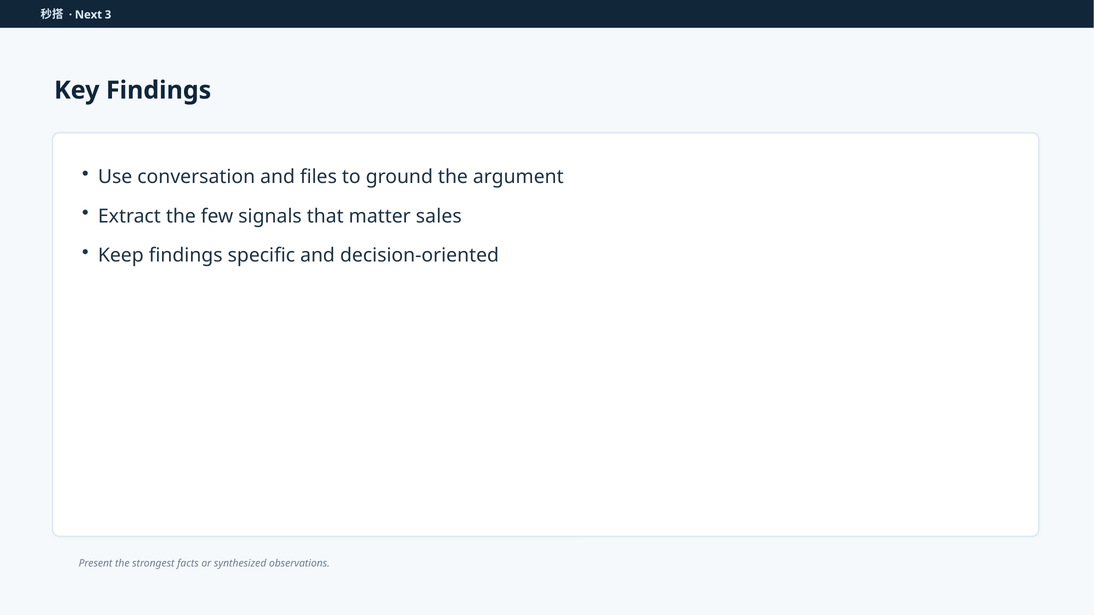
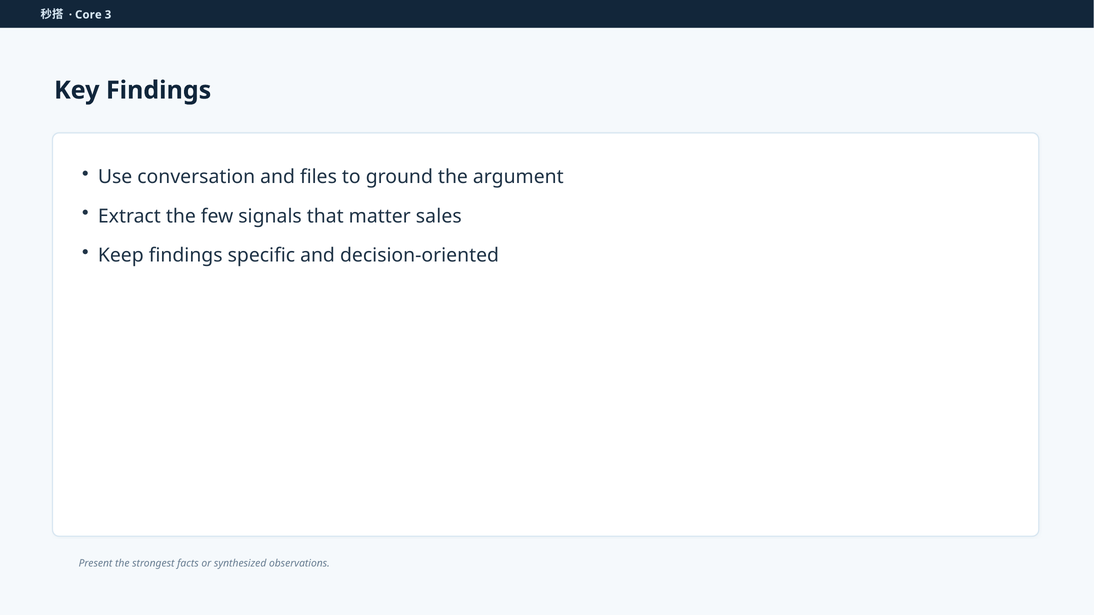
Next: Next -> Core (88, 15)
